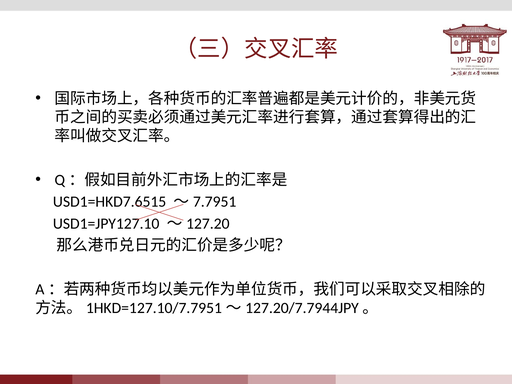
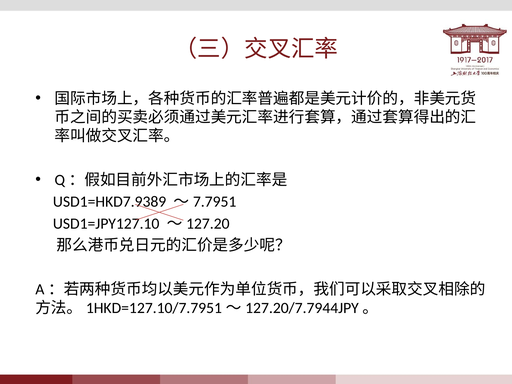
USD1=HKD7.6515: USD1=HKD7.6515 -> USD1=HKD7.9389 (110, 202)
